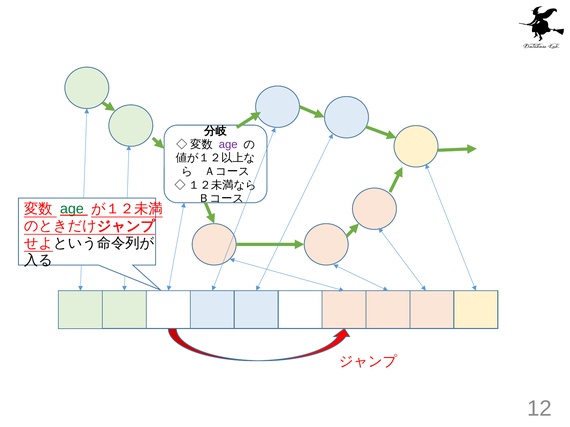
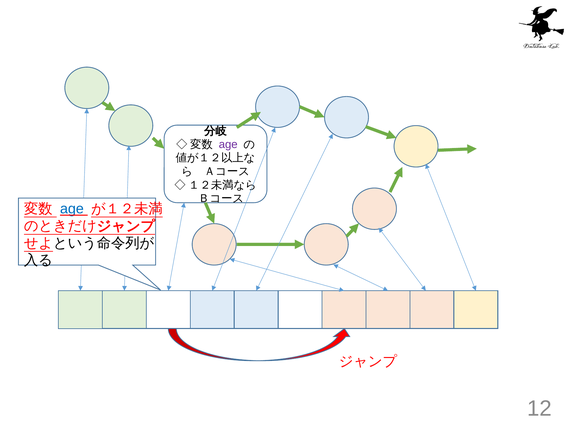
age colour: green -> blue (72, 209)
